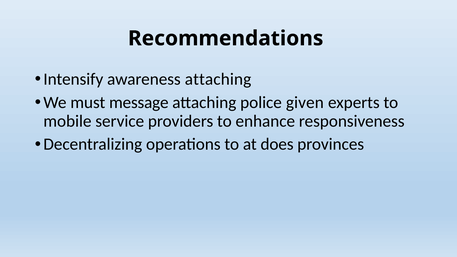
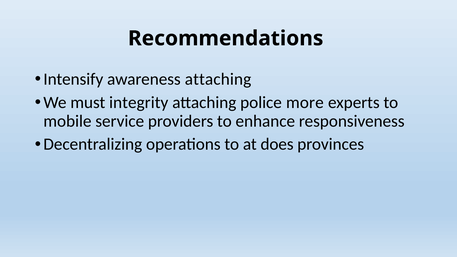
message: message -> integrity (139, 103)
given: given -> more (305, 103)
